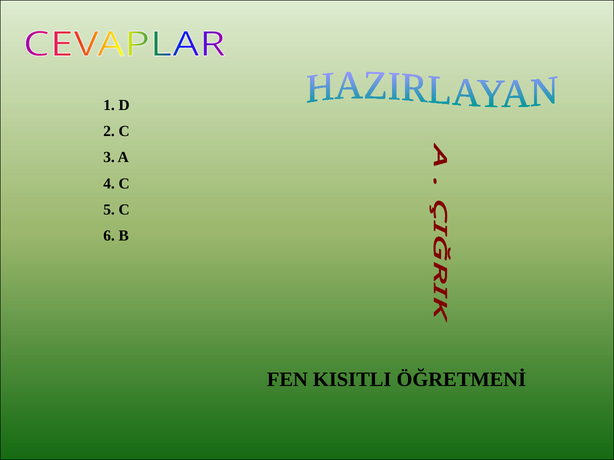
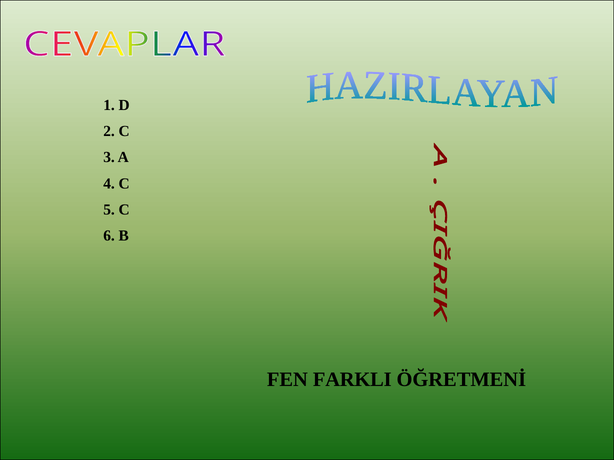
KISITLI: KISITLI -> FARKLI (352, 380)
